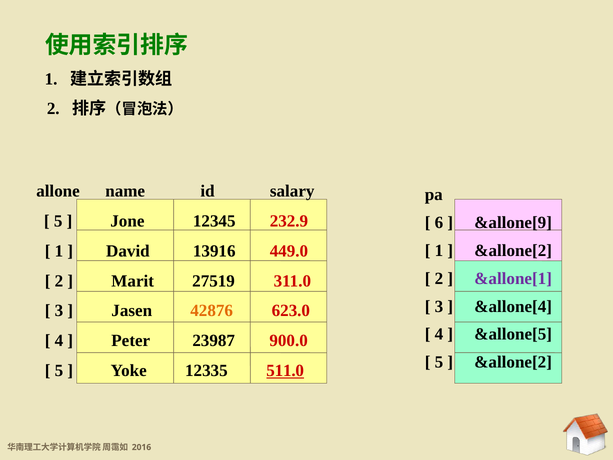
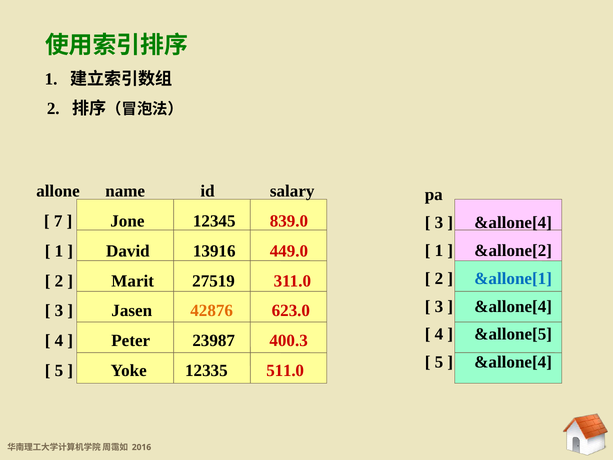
5: 5 -> 7 (58, 221)
232.9: 232.9 -> 839.0 (289, 221)
6: 6 -> 3 (439, 222)
&allone[9: &allone[9 -> &allone[4 (513, 222)
&allone[1 colour: purple -> blue (513, 278)
900.0: 900.0 -> 400.3 (289, 341)
&allone[2: &allone[2 -> &allone[4 (513, 362)
511.0 underline: present -> none (285, 371)
